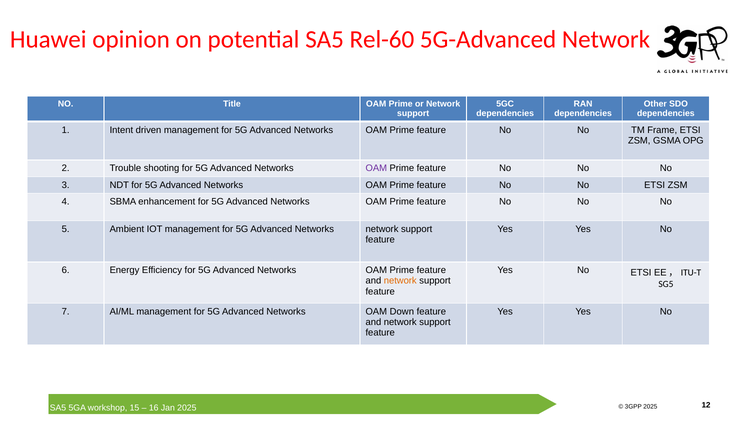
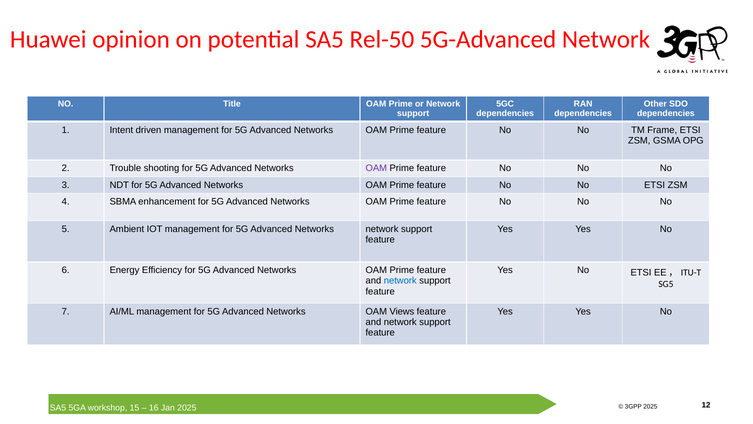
Rel-60: Rel-60 -> Rel-50 (382, 39)
network colour: orange -> blue (400, 281)
Down: Down -> Views (402, 311)
